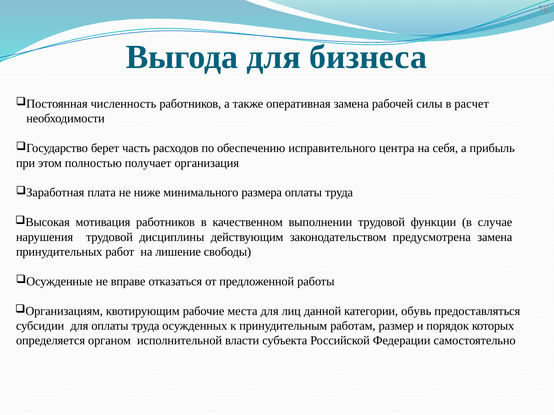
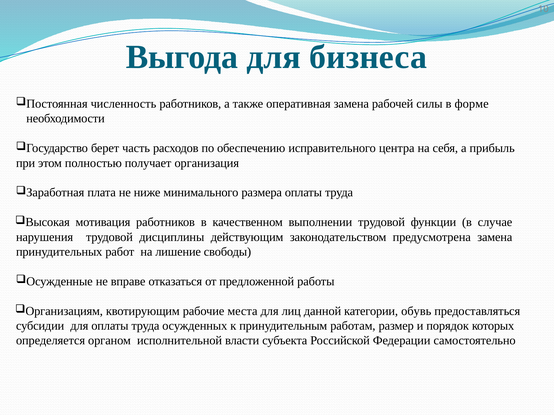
расчет: расчет -> форме (472, 104)
